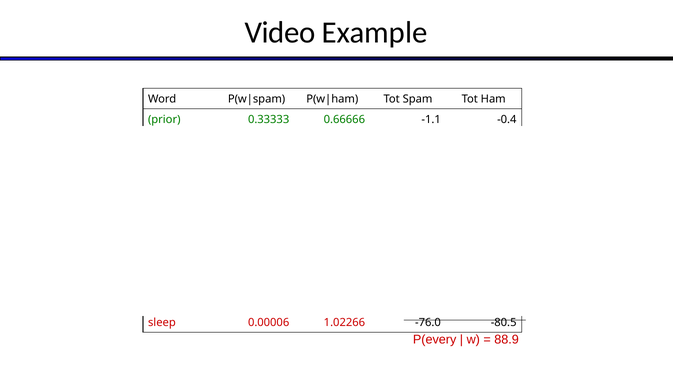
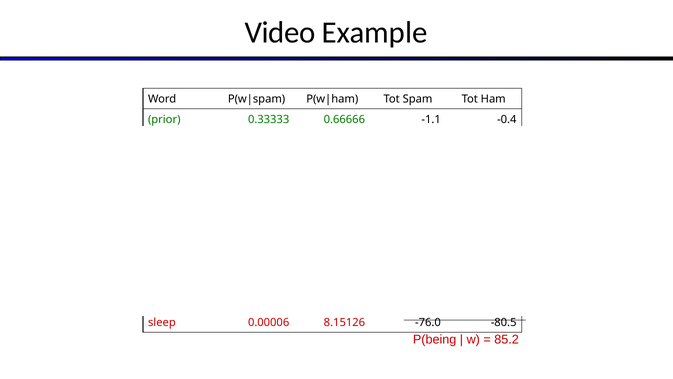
1.02266: 1.02266 -> 8.15126 (344, 322)
P(every: P(every -> P(being (435, 339)
88.9: 88.9 -> 85.2 (507, 339)
